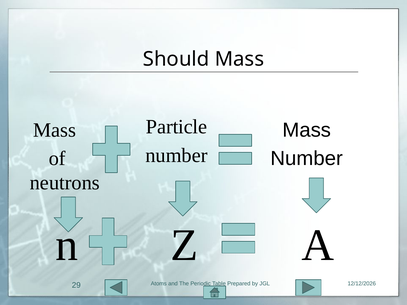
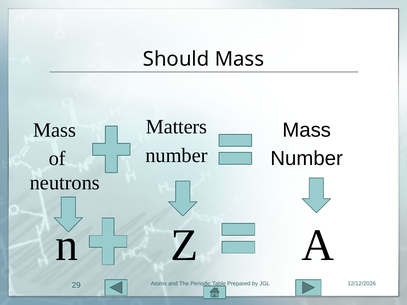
Particle: Particle -> Matters (177, 127)
